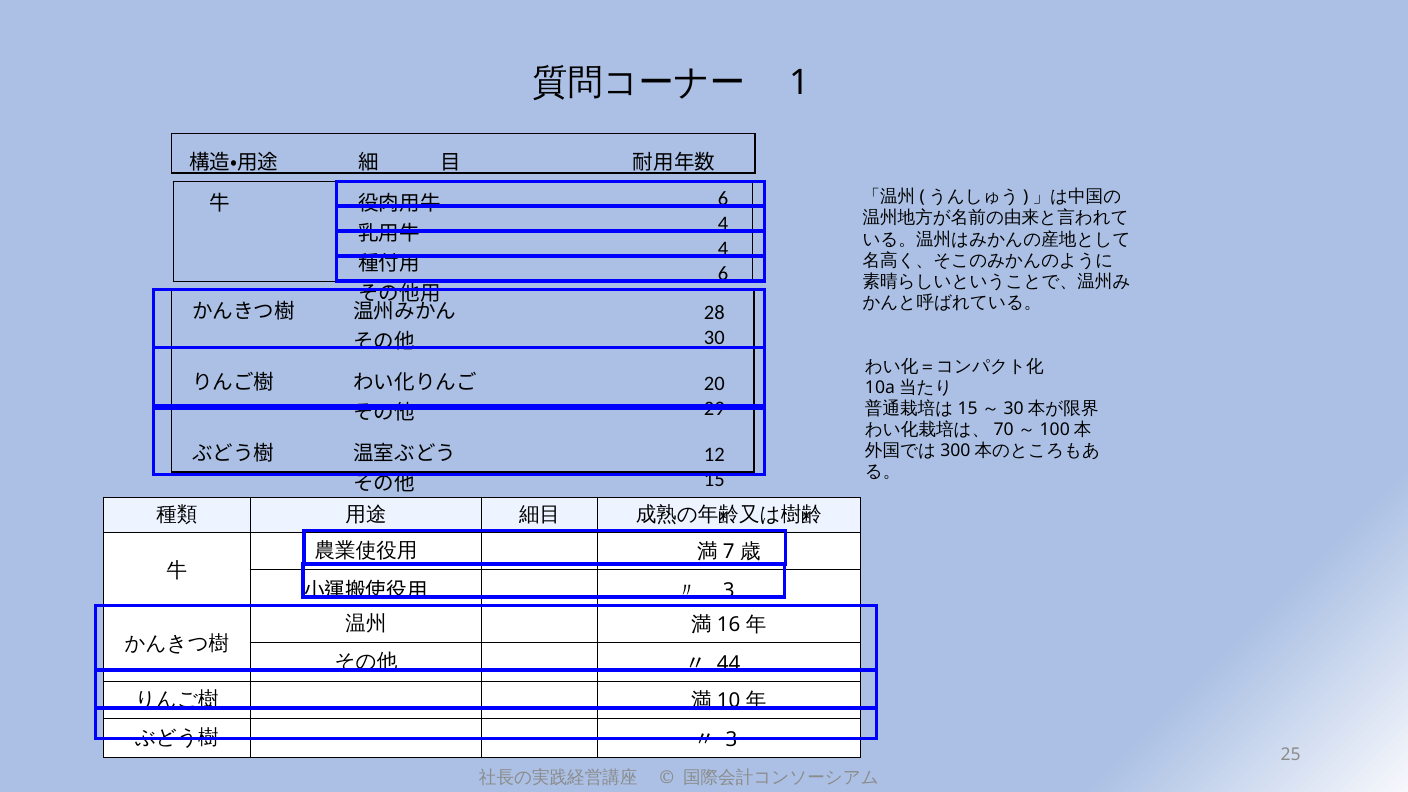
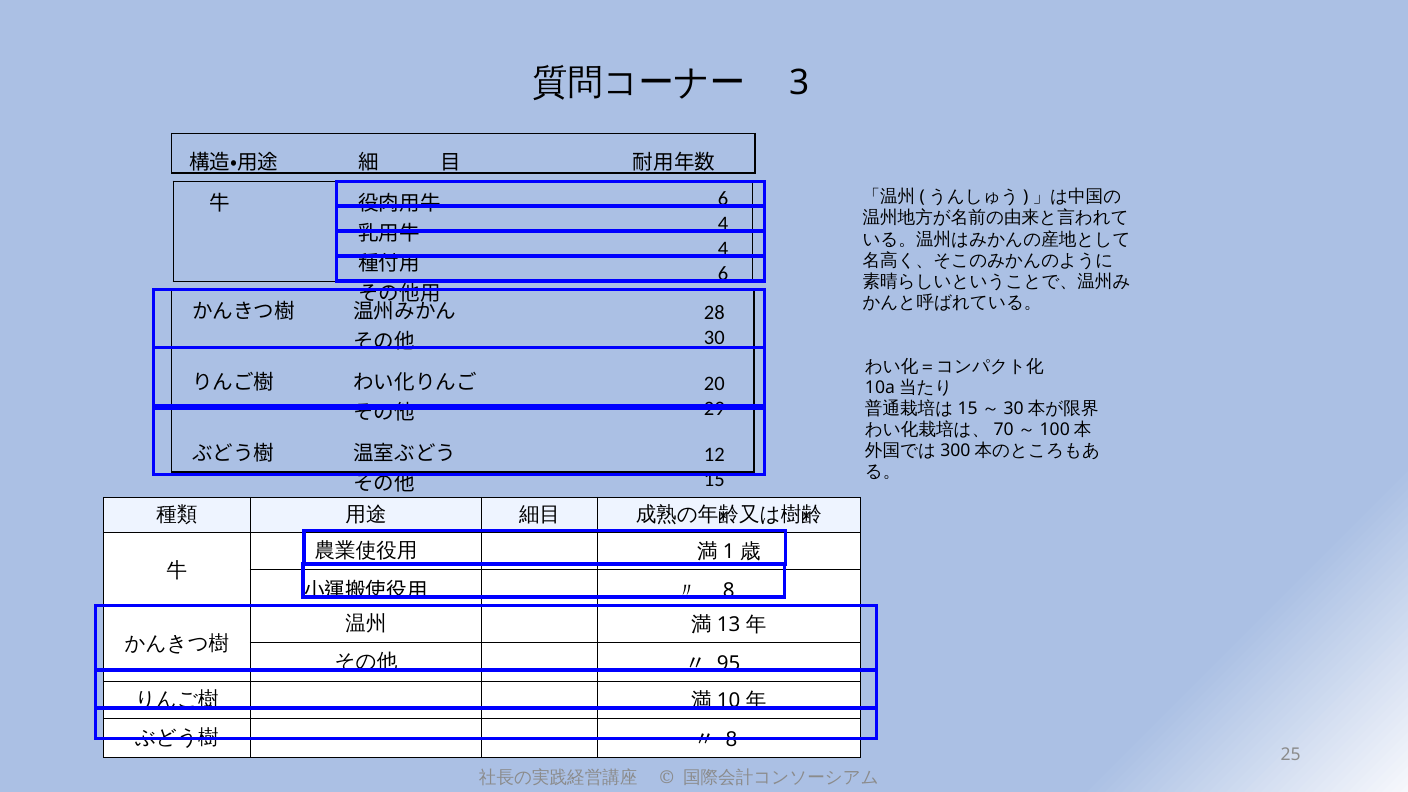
1: 1 -> 3 (799, 82)
7: 7 -> 1 (729, 552)
3: 3 -> 8 (729, 591)
16: 16 -> 13 (729, 625)
44: 44 -> 95 (729, 664)
3: 3 -> 8 (731, 740)
